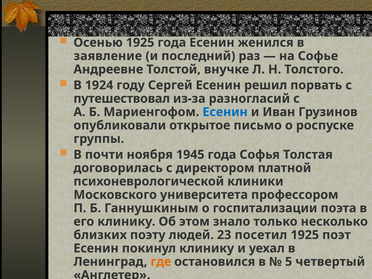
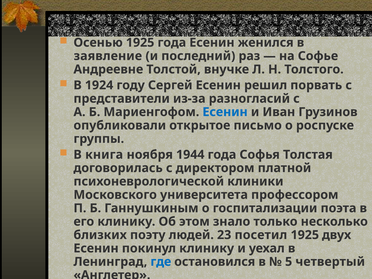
путешествовал: путешествовал -> представители (122, 99)
почти: почти -> книга (104, 155)
1945: 1945 -> 1944 (190, 155)
поэт: поэт -> двух (337, 235)
где colour: orange -> blue (161, 262)
